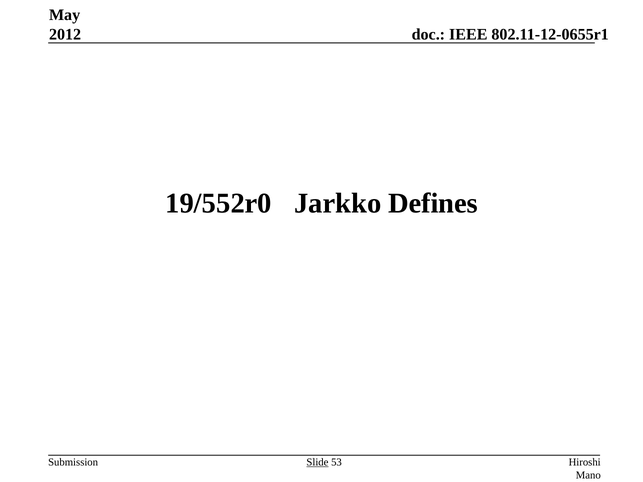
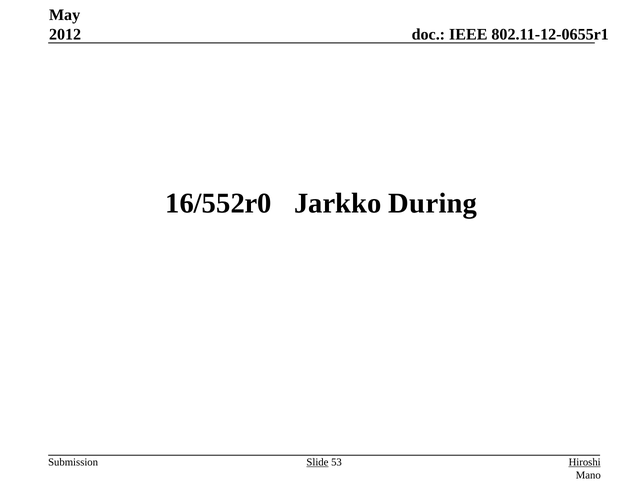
19/552r0: 19/552r0 -> 16/552r0 (219, 203)
Defines: Defines -> During (433, 203)
Hiroshi underline: none -> present (585, 463)
